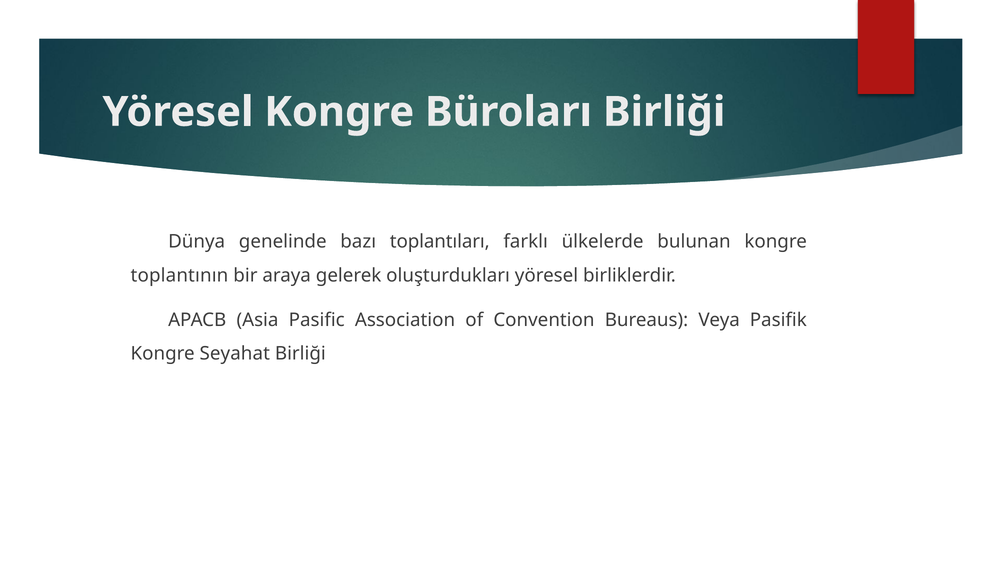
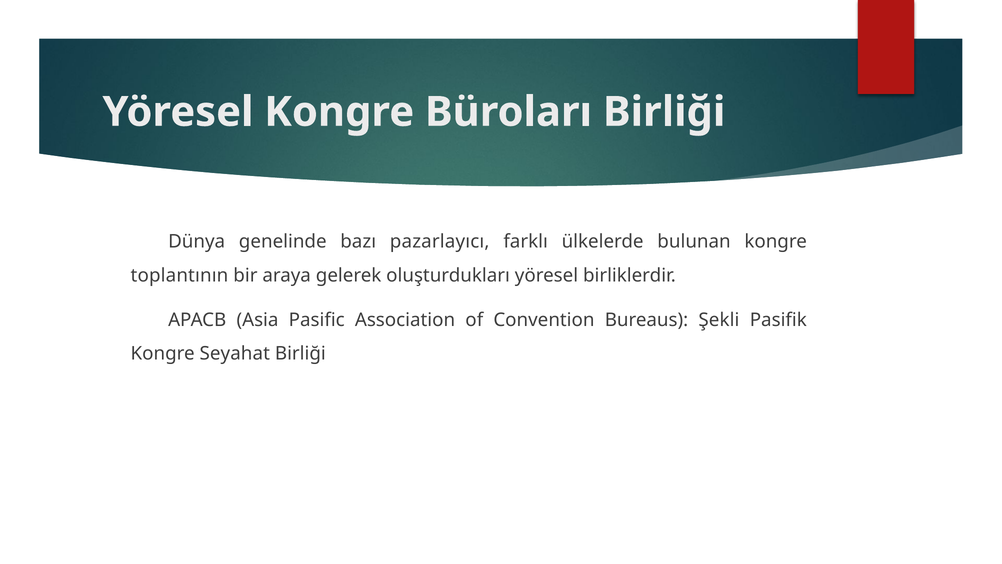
toplantıları: toplantıları -> pazarlayıcı (440, 242)
Veya: Veya -> Şekli (719, 320)
